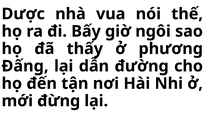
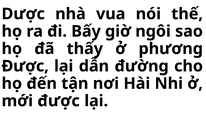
Đấng: Đấng -> Được (25, 66)
mới đừng: đừng -> được (59, 101)
